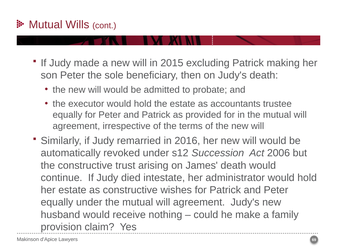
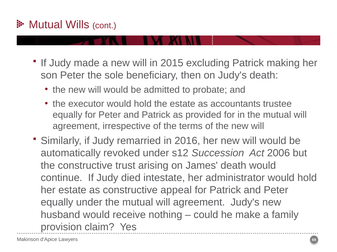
wishes: wishes -> appeal (176, 191)
